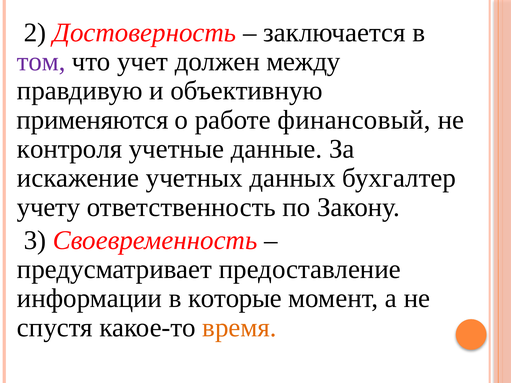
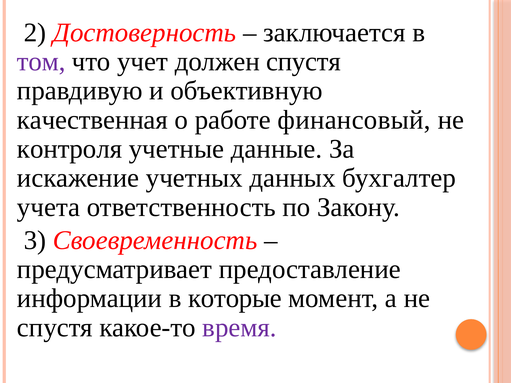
должен между: между -> спустя (303, 62)
применяются: применяются -> качественная (92, 120)
учету: учету -> учета (49, 207)
время colour: orange -> purple (240, 328)
